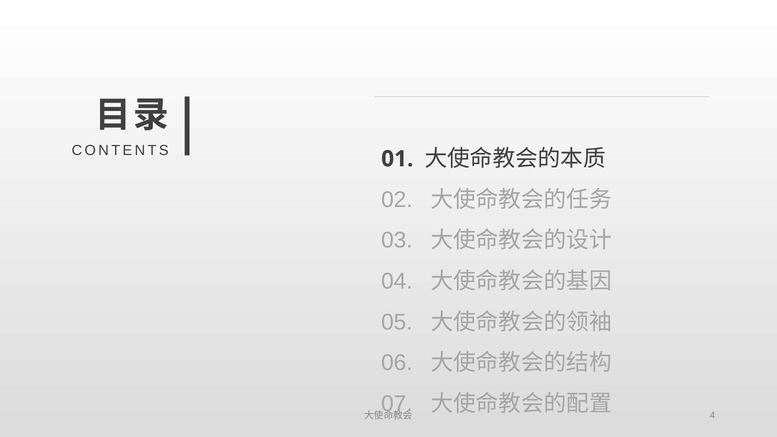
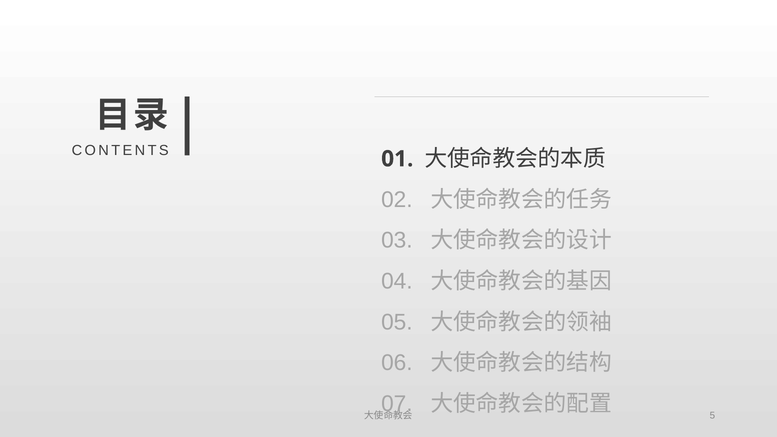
4: 4 -> 5 (712, 415)
